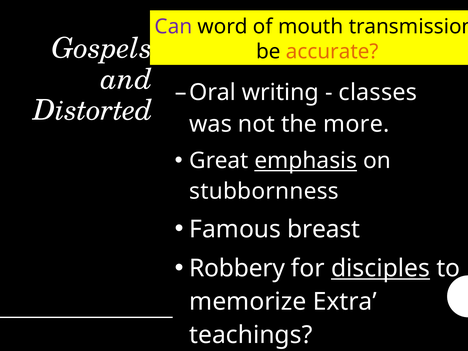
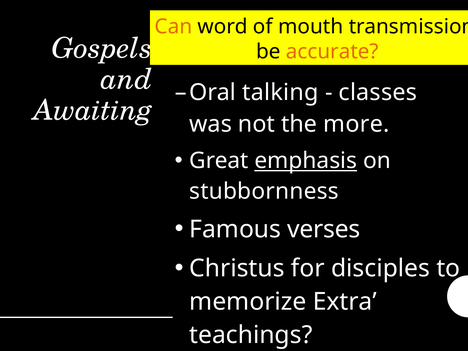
Can colour: purple -> orange (173, 27)
writing: writing -> talking (280, 93)
Distorted: Distorted -> Awaiting (93, 110)
breast: breast -> verses (324, 229)
Robbery: Robbery -> Christus (237, 268)
disciples underline: present -> none (381, 268)
